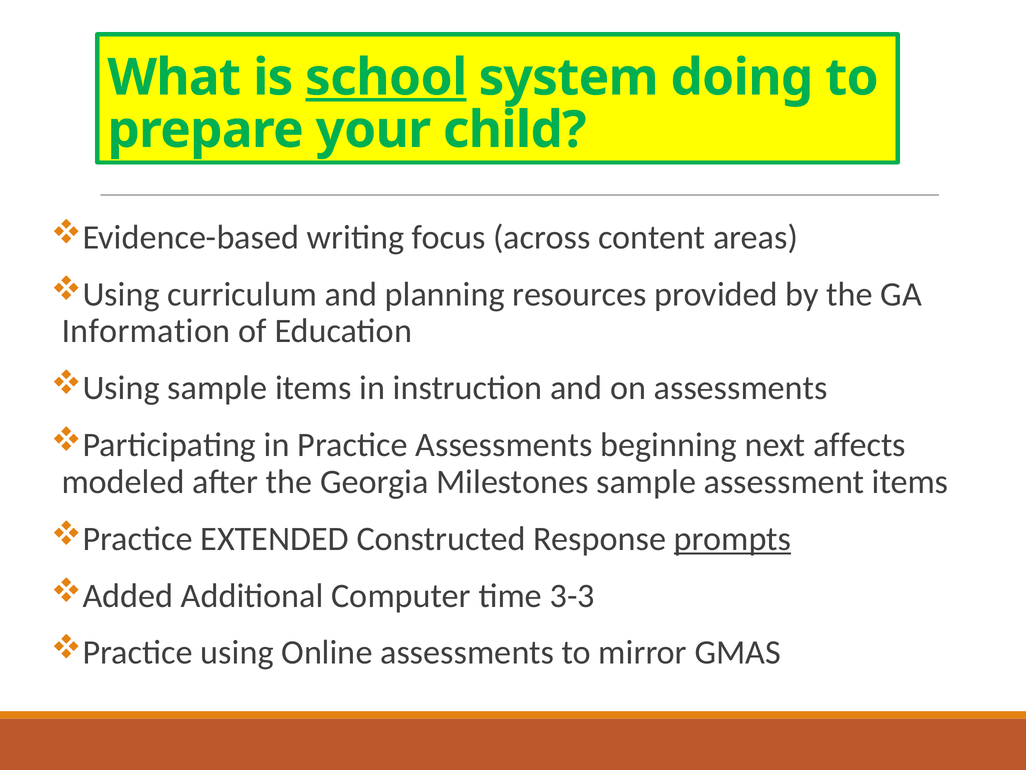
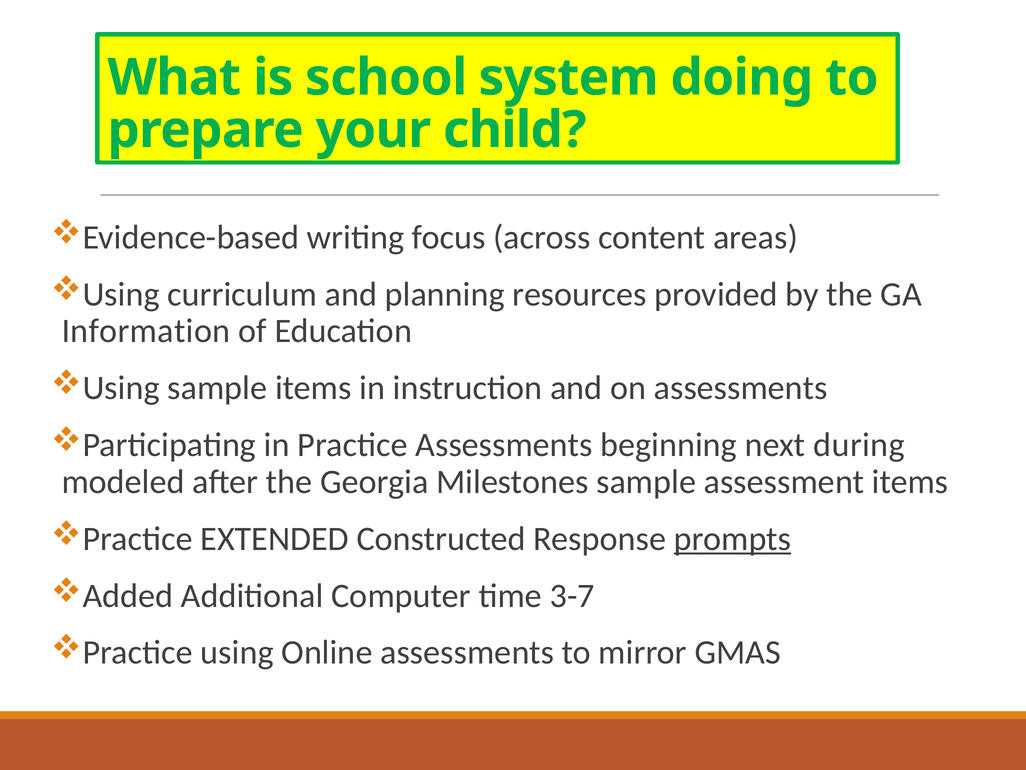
school underline: present -> none (386, 78)
affects: affects -> during (859, 445)
3-3: 3-3 -> 3-7 (572, 595)
